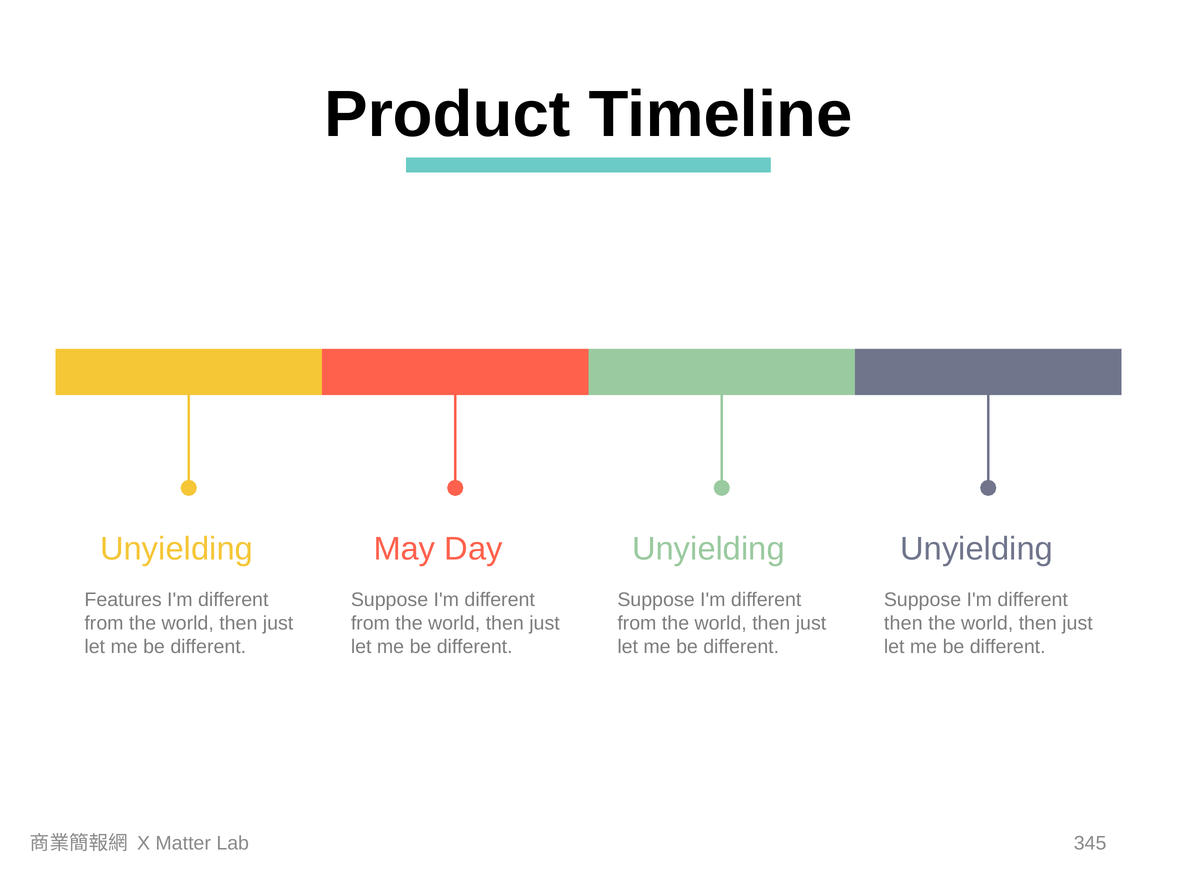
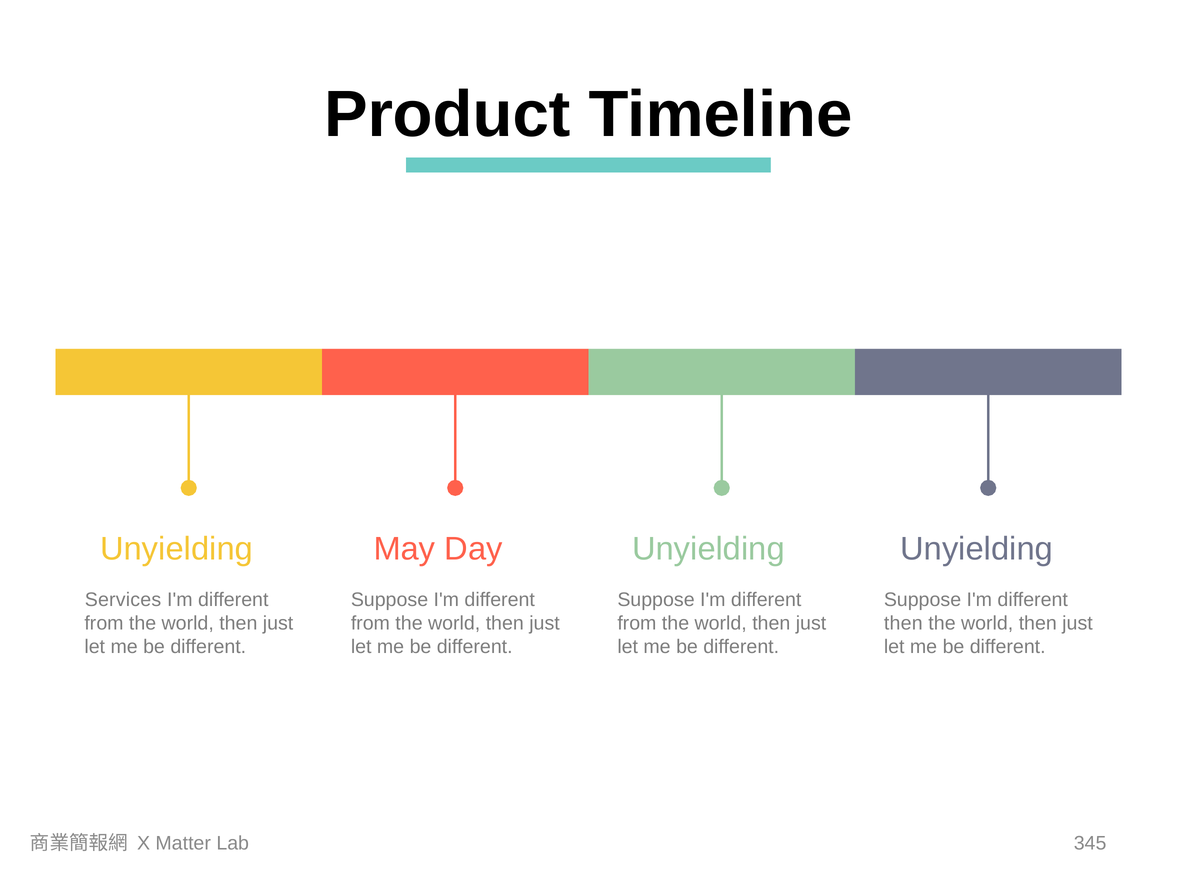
Features: Features -> Services (123, 600)
